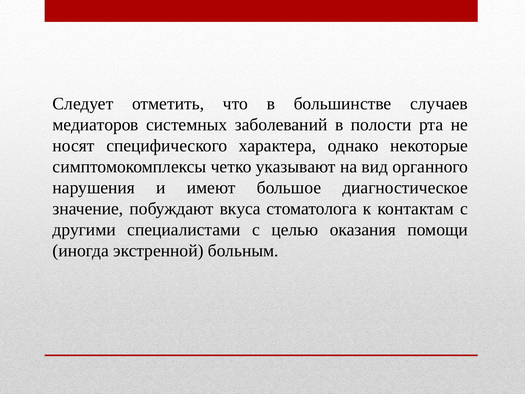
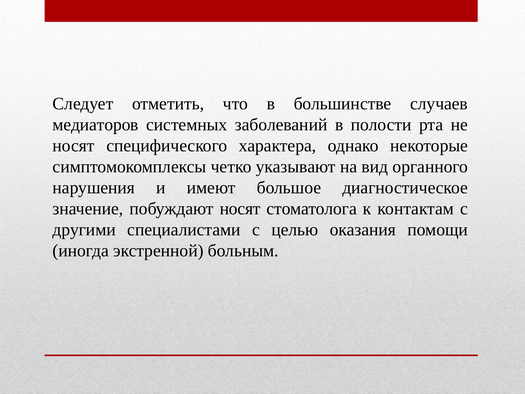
побуждают вкуса: вкуса -> носят (240, 209)
